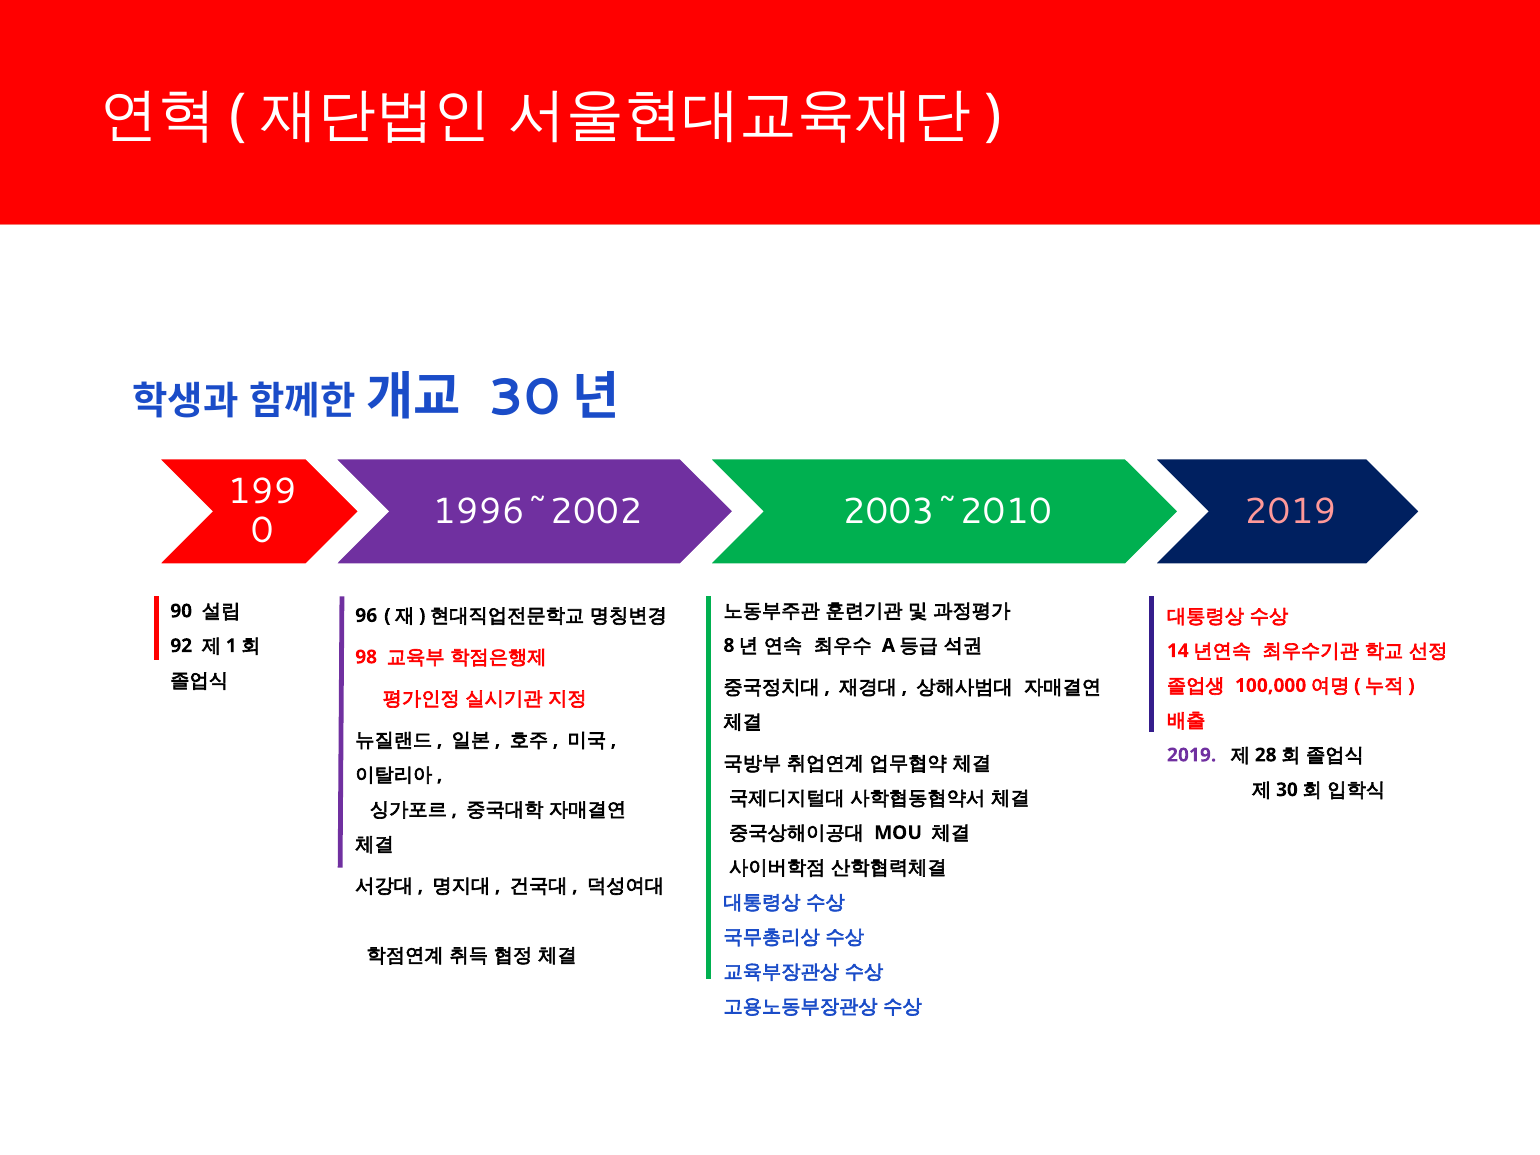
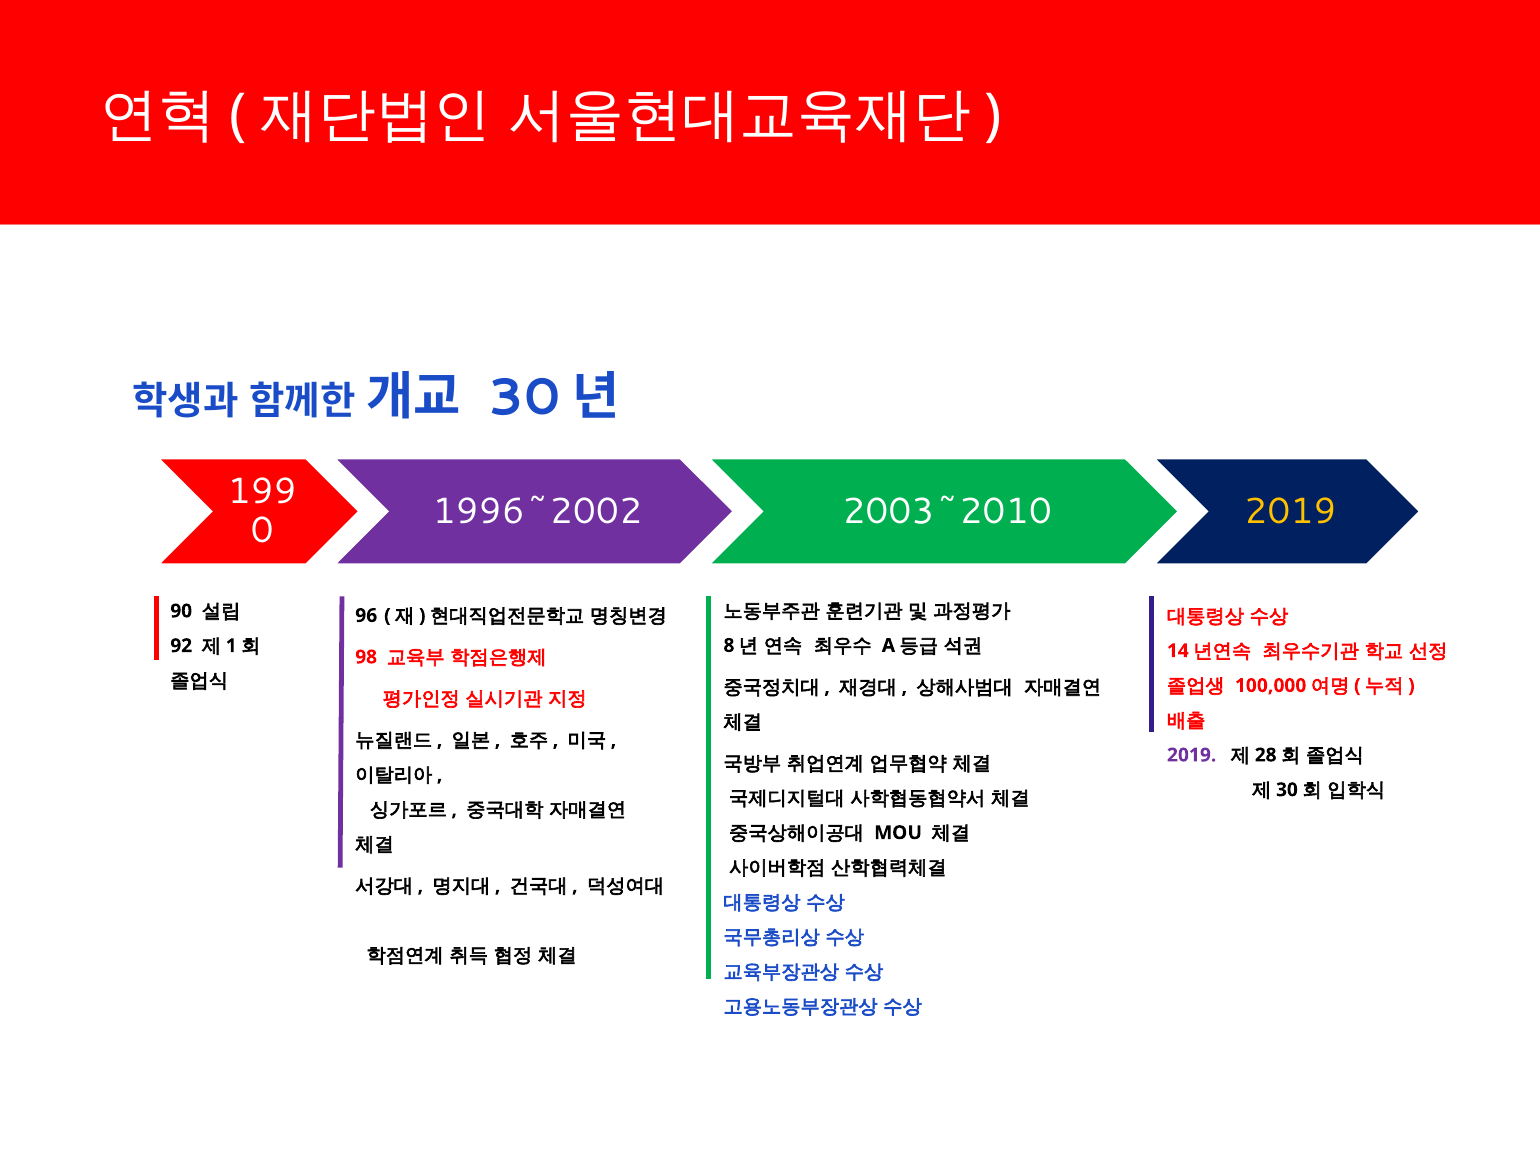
2019 colour: pink -> yellow (1290, 511)
